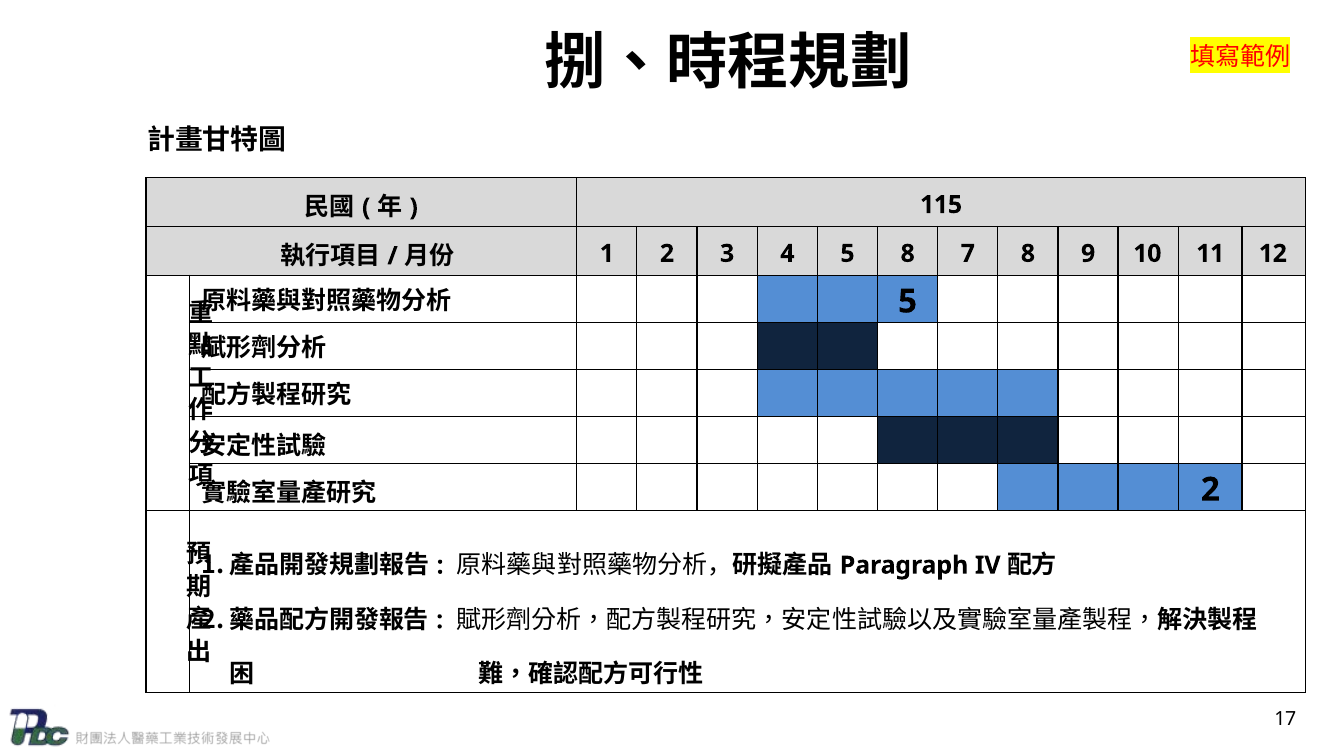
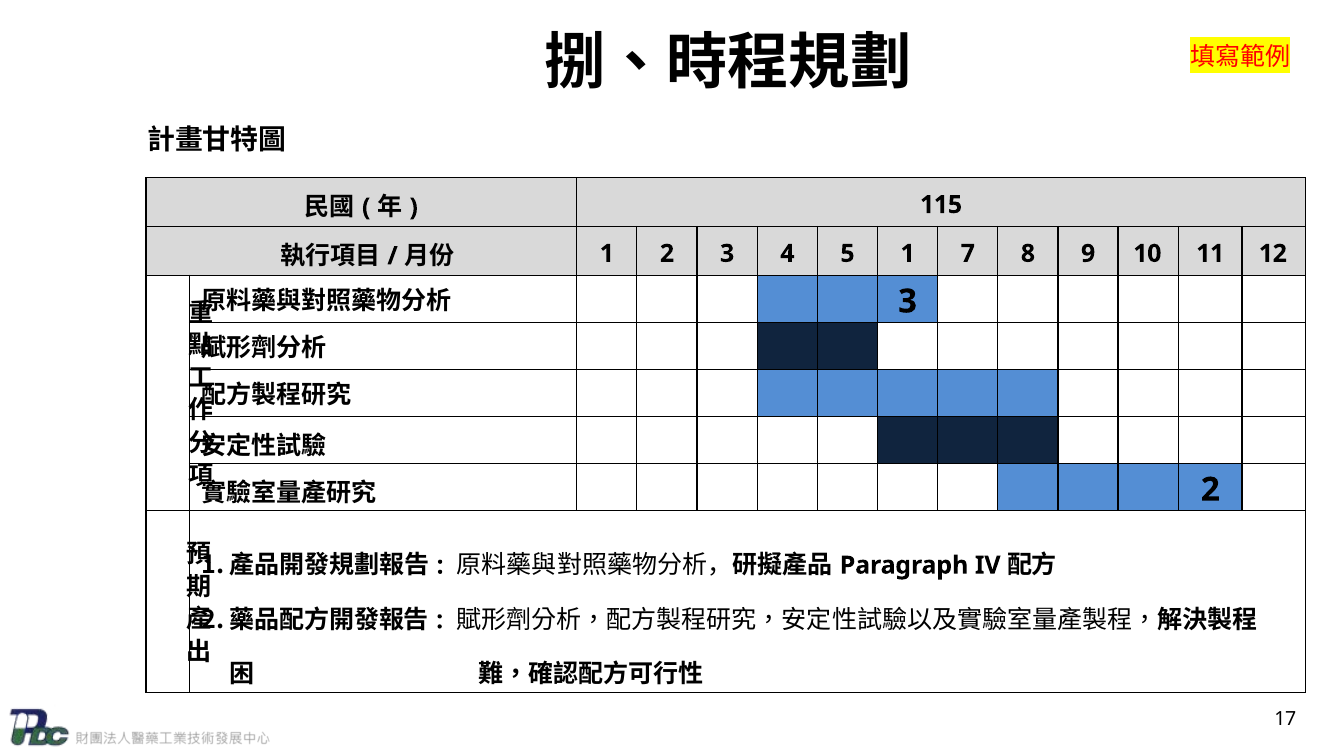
5 8: 8 -> 1 (908, 253)
5: 5 -> 3 (908, 301)
